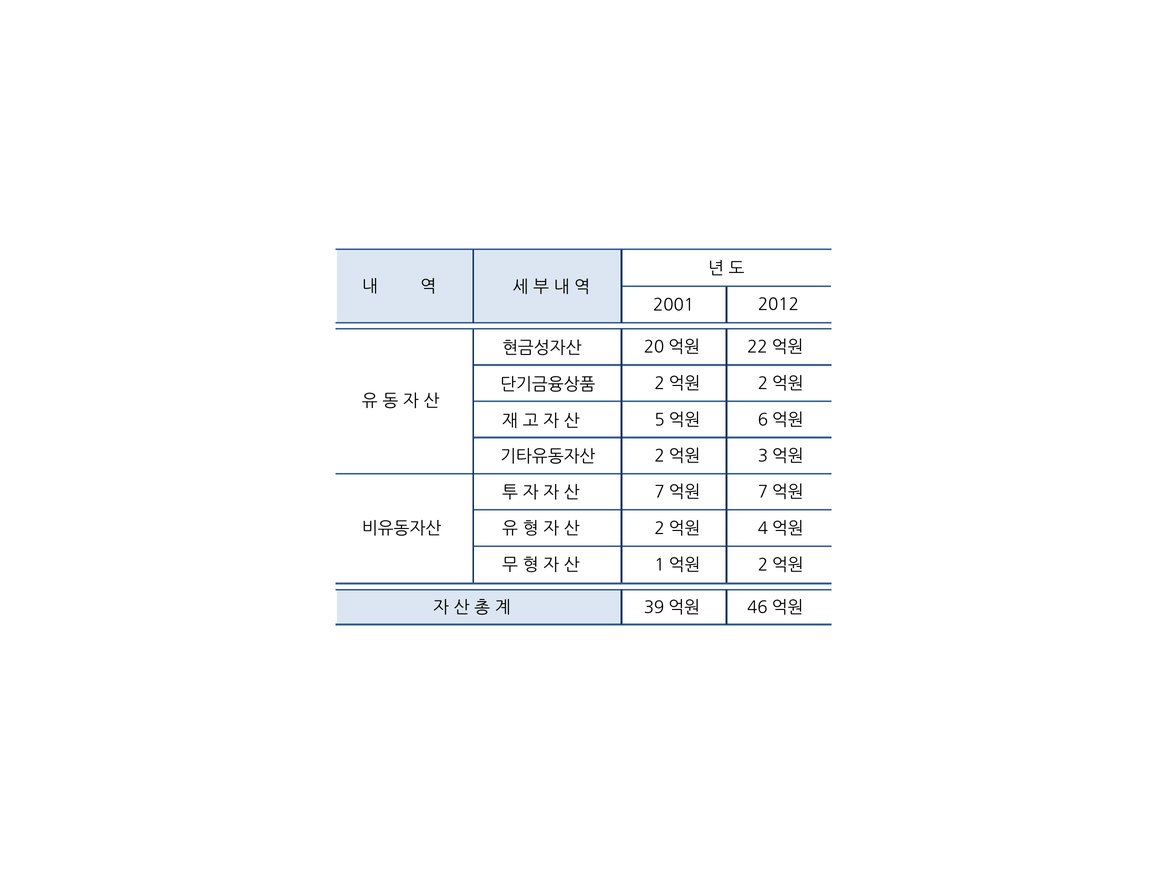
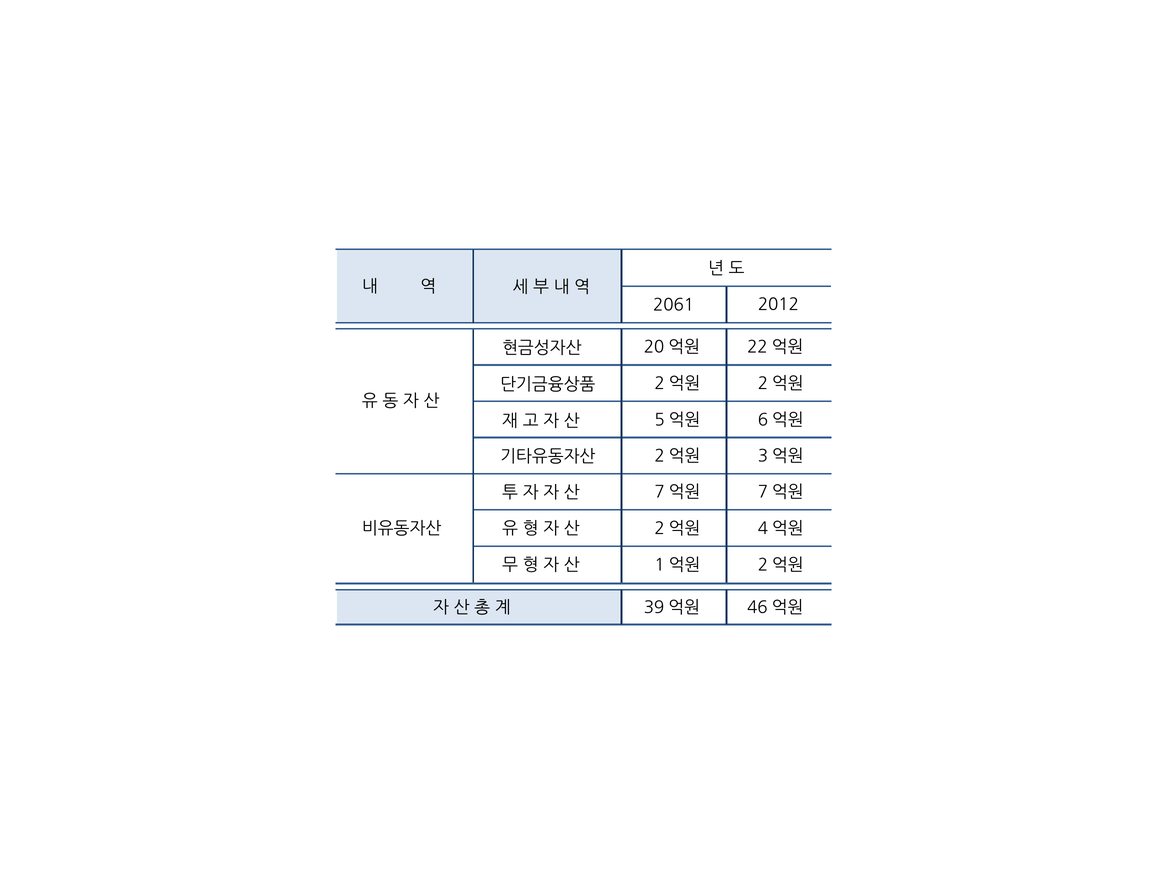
2001: 2001 -> 2061 (674, 305)
